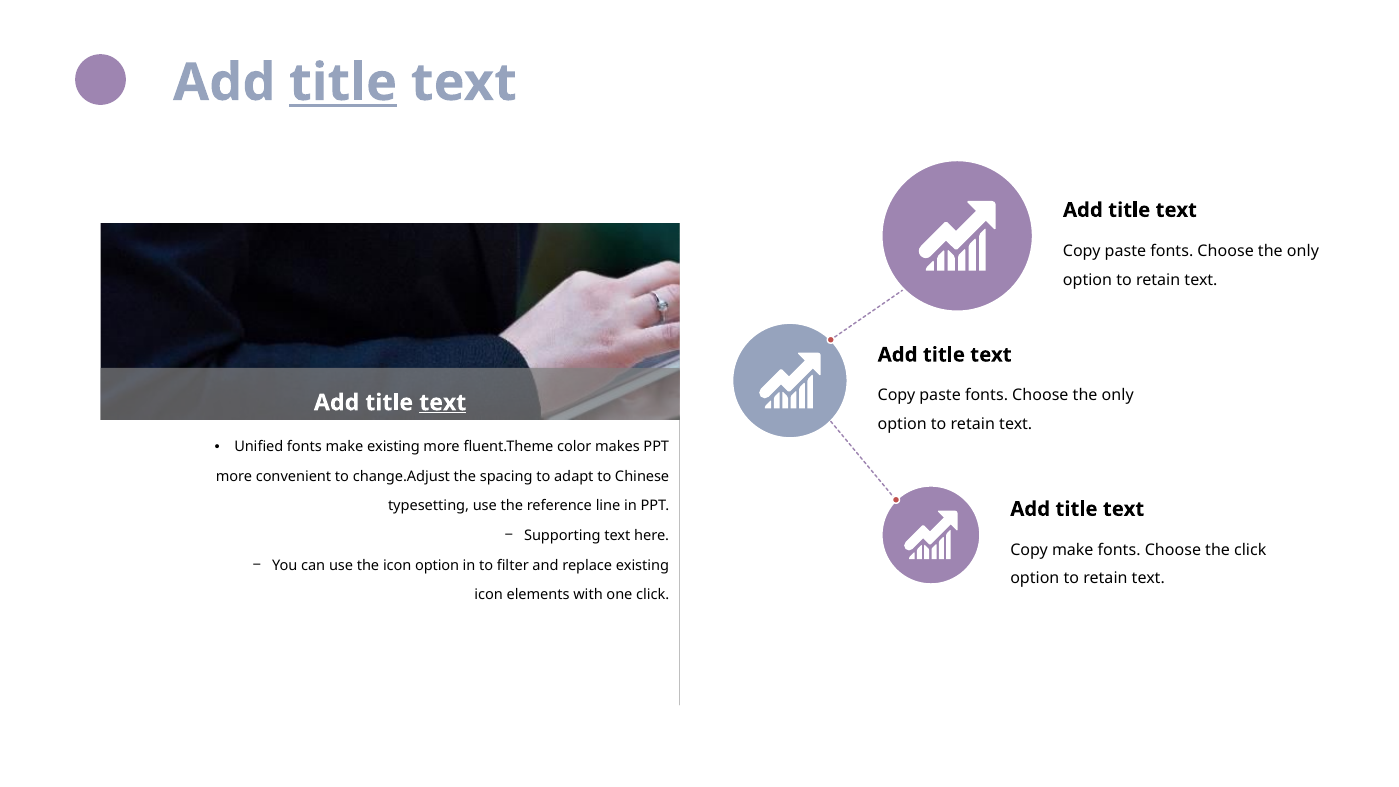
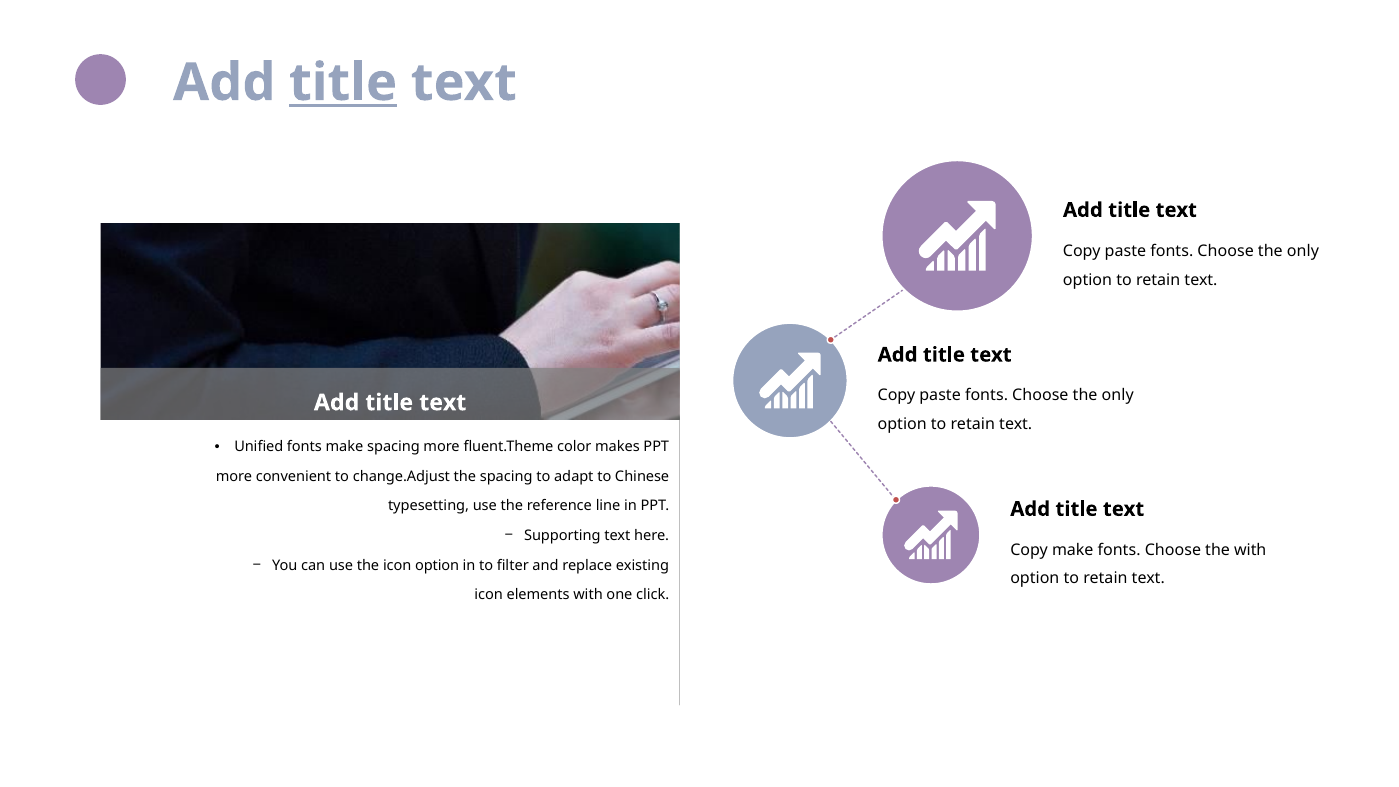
text underline: present -> none (443, 403)
make existing: existing -> spacing (393, 447)
the click: click -> with (1250, 550)
